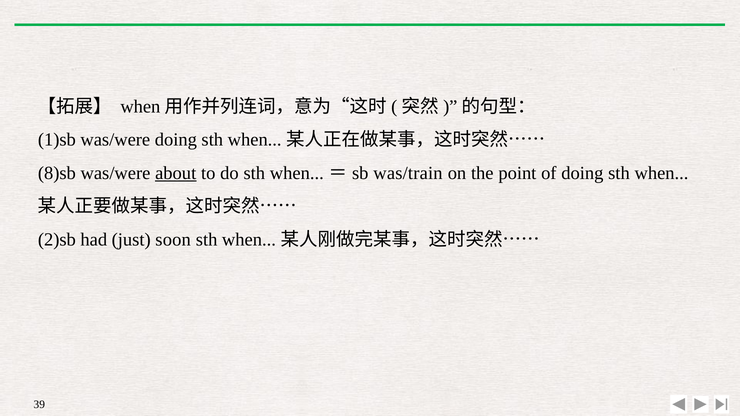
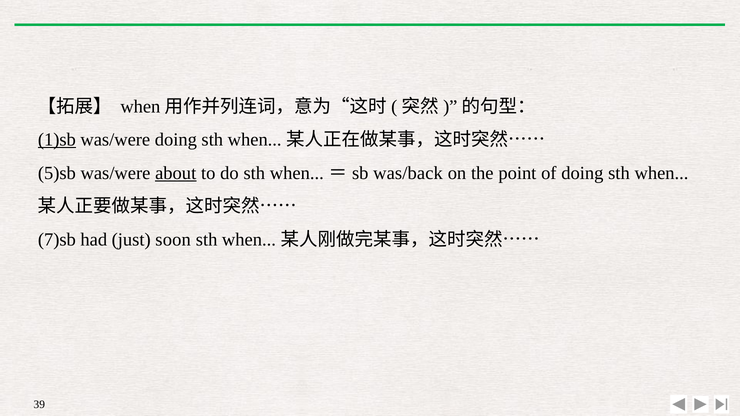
1)sb underline: none -> present (57, 140)
8)sb: 8)sb -> 5)sb (57, 173)
was/train: was/train -> was/back (408, 173)
2)sb: 2)sb -> 7)sb (57, 240)
